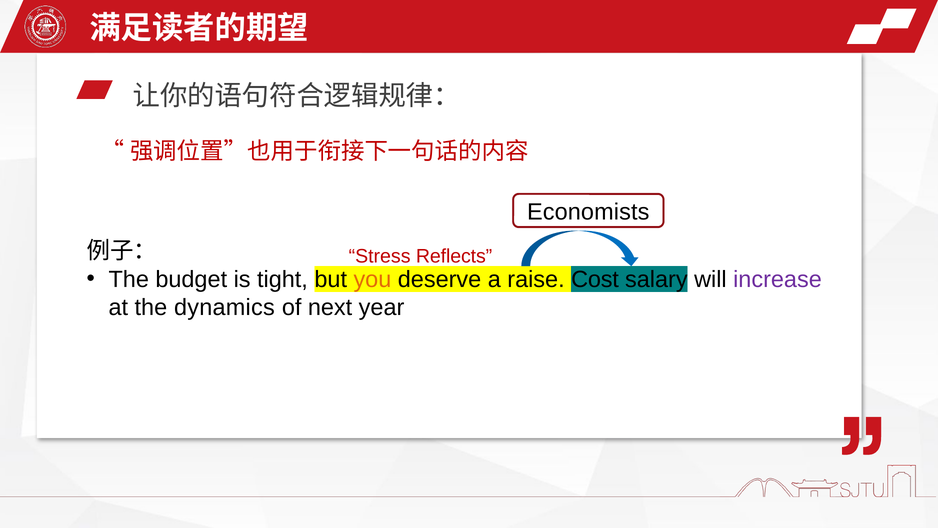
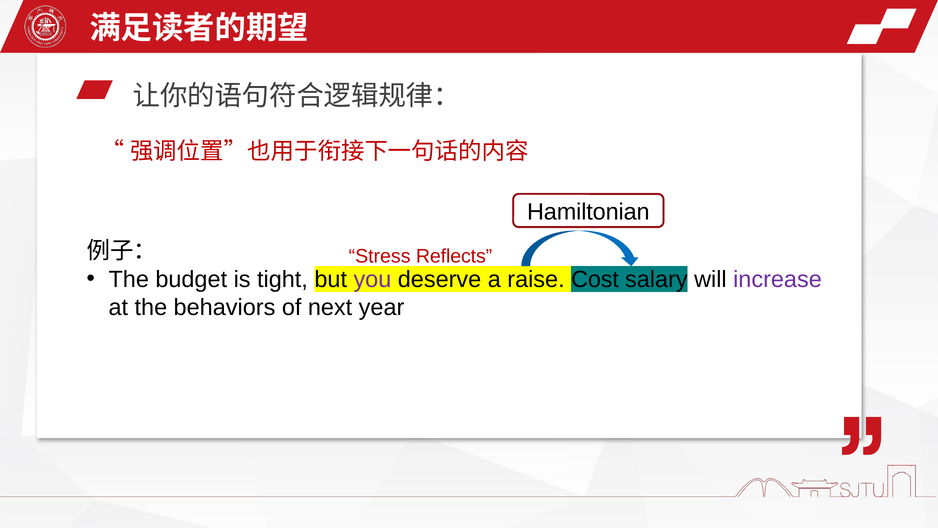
Economists: Economists -> Hamiltonian (588, 212)
you colour: orange -> purple (372, 279)
dynamics: dynamics -> behaviors (224, 307)
